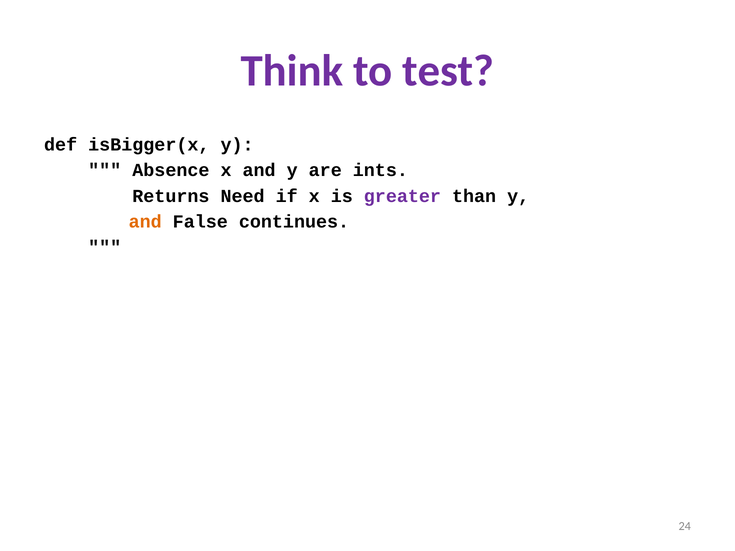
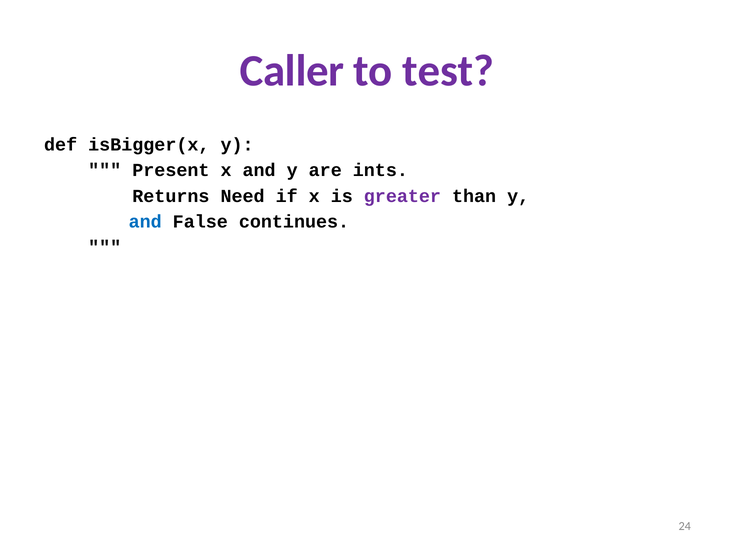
Think: Think -> Caller (292, 71)
Absence: Absence -> Present (171, 170)
and colour: orange -> blue (145, 222)
